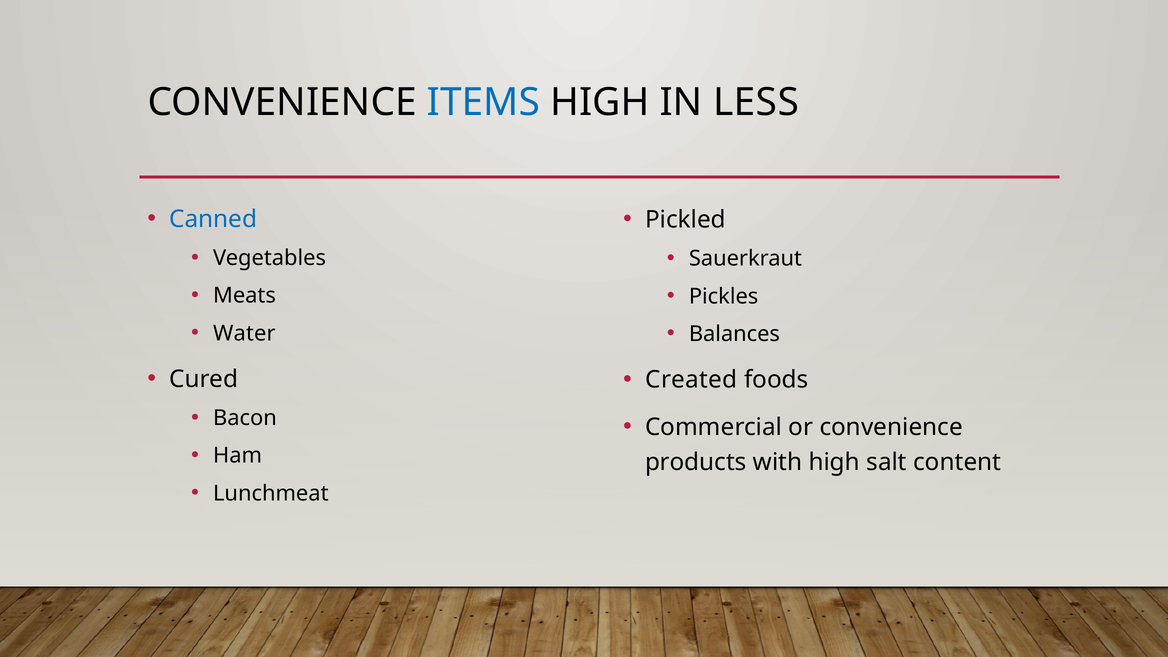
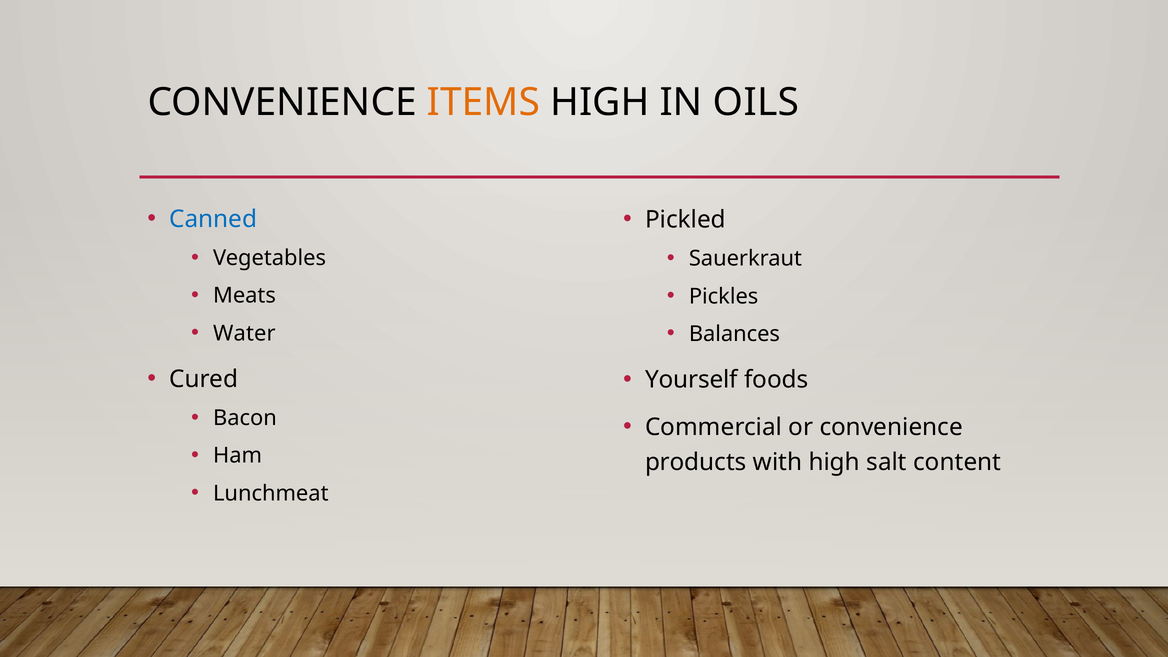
ITEMS colour: blue -> orange (483, 102)
LESS: LESS -> OILS (756, 102)
Created: Created -> Yourself (691, 380)
